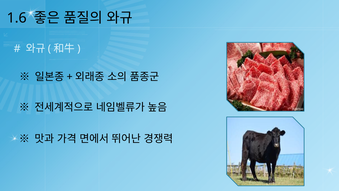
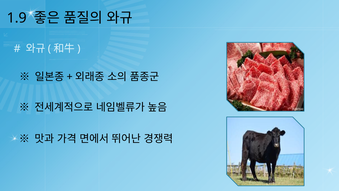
1.6: 1.6 -> 1.9 (17, 18)
